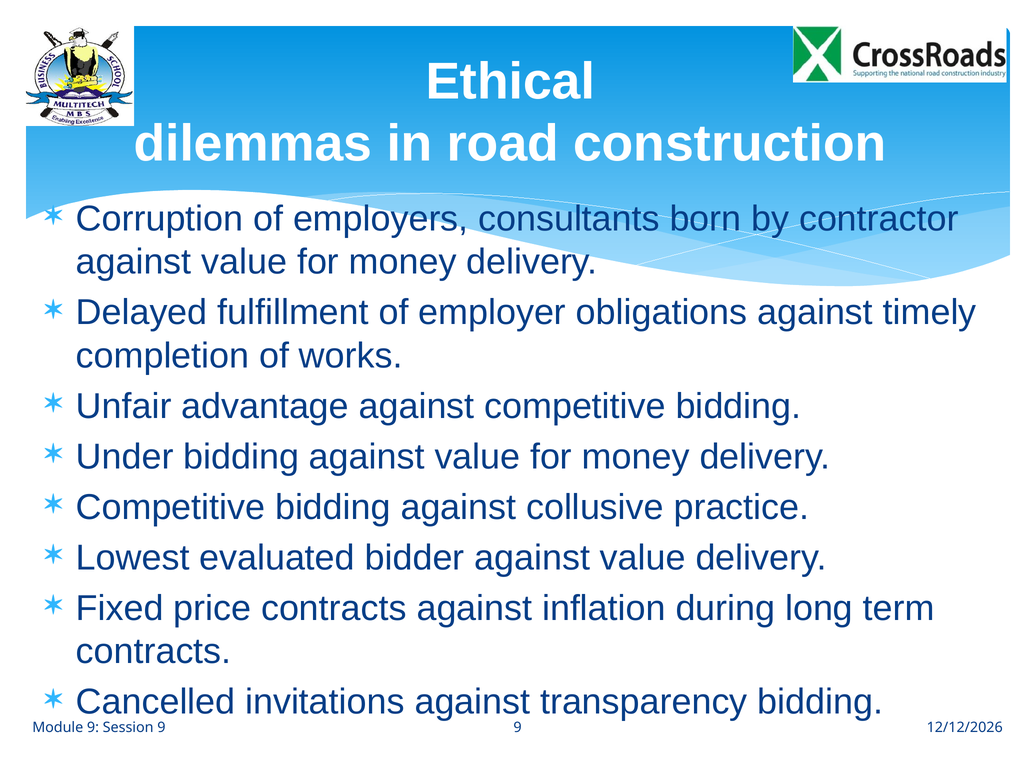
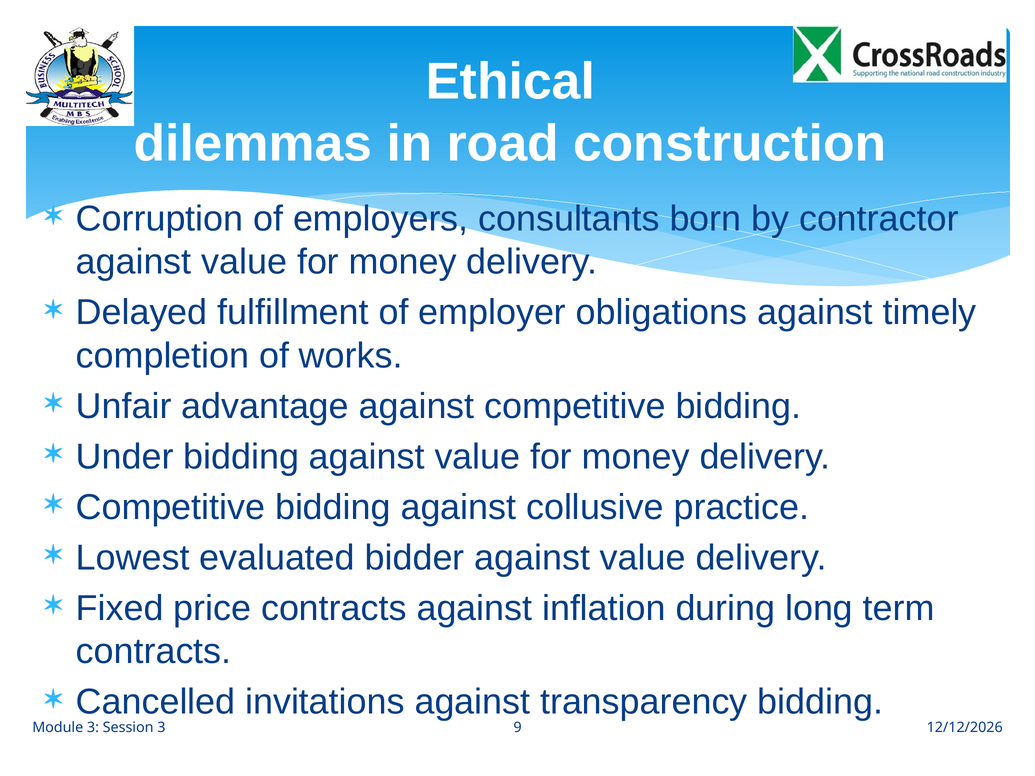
Module 9: 9 -> 3 (93, 728)
Session 9: 9 -> 3 (161, 728)
